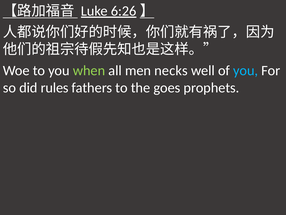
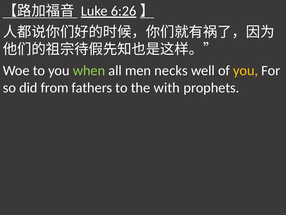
you colour: light blue -> yellow (246, 70)
rules: rules -> from (55, 88)
goes: goes -> with (167, 88)
